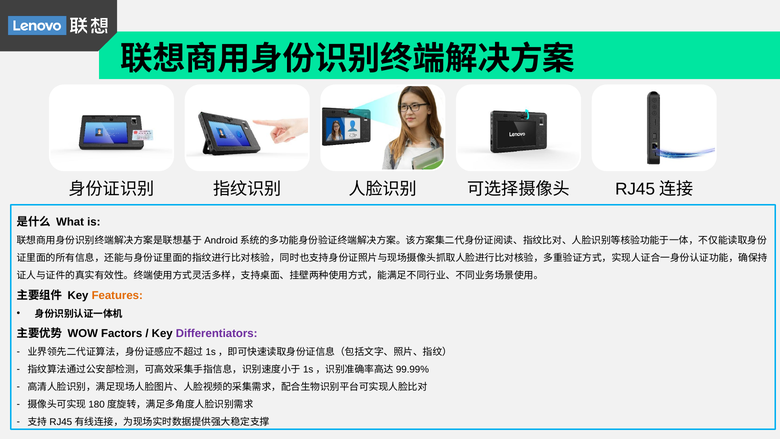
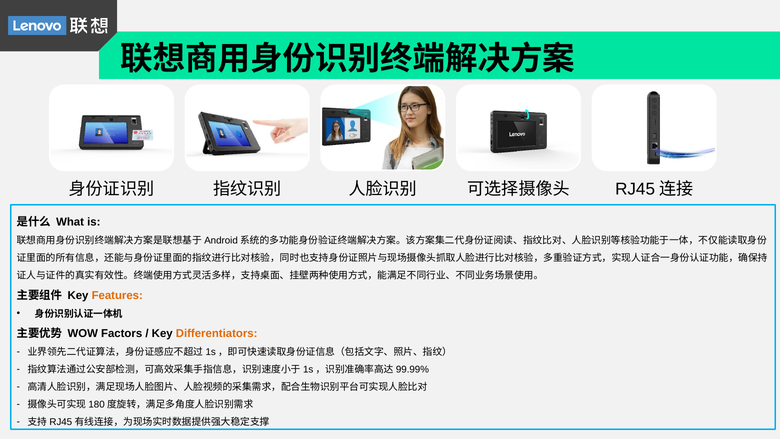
Differentiators colour: purple -> orange (217, 333)
